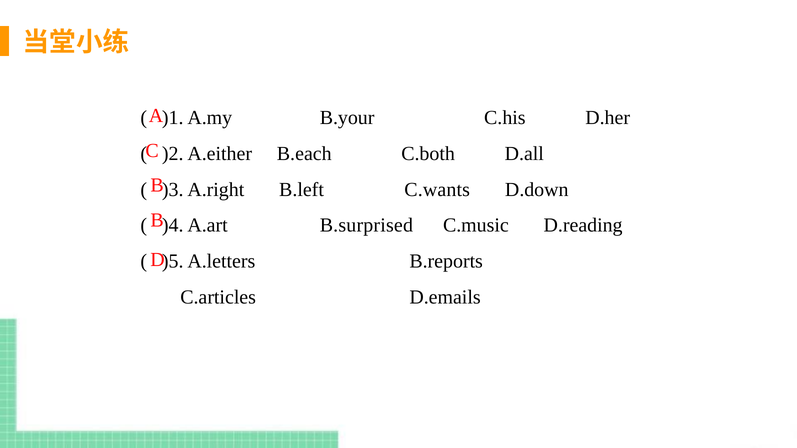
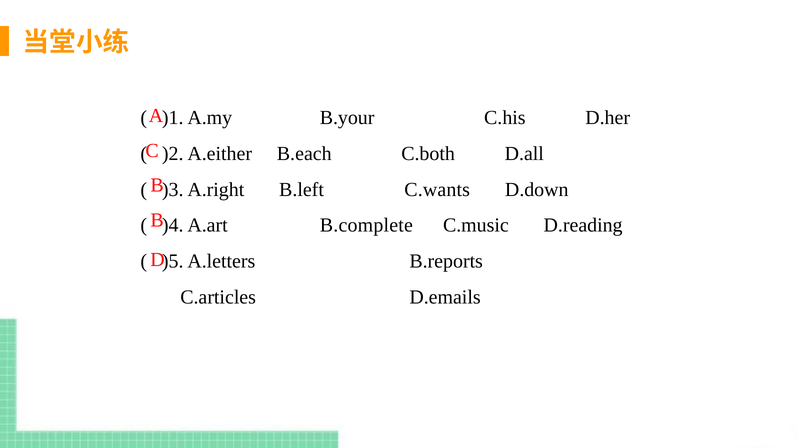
B.surprised: B.surprised -> B.complete (366, 226)
